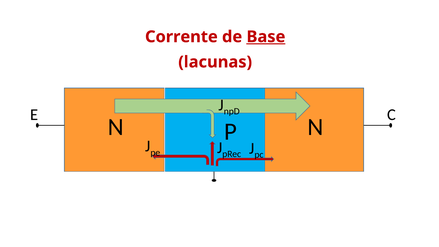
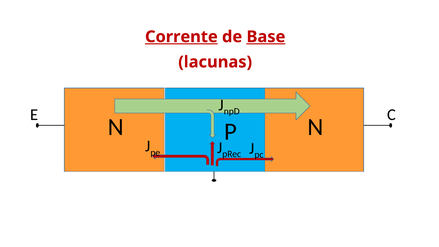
Corrente underline: none -> present (181, 37)
